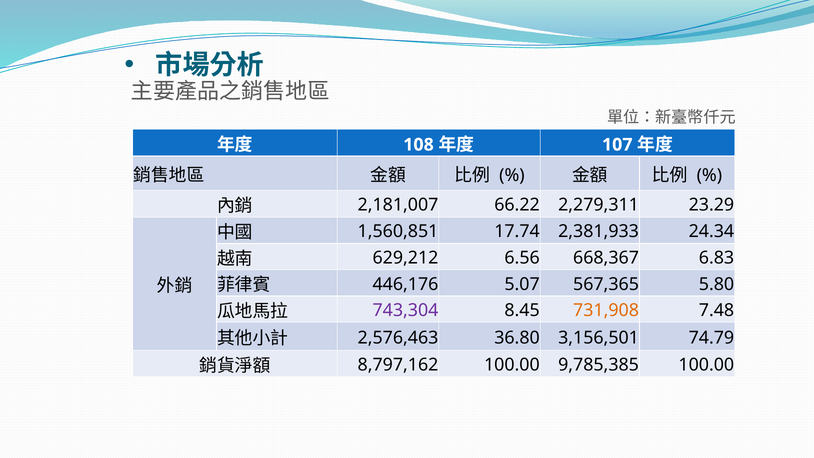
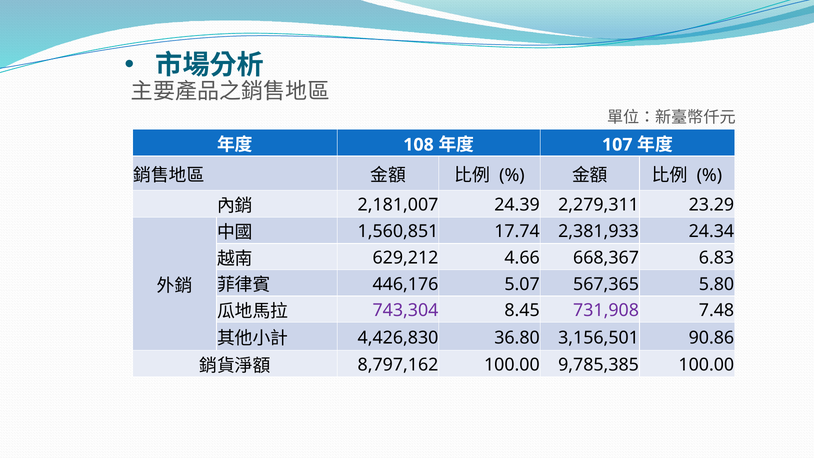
66.22: 66.22 -> 24.39 (517, 205)
6.56: 6.56 -> 4.66 (522, 258)
731,908 colour: orange -> purple (606, 310)
2,576,463: 2,576,463 -> 4,426,830 (398, 338)
74.79: 74.79 -> 90.86 (711, 338)
